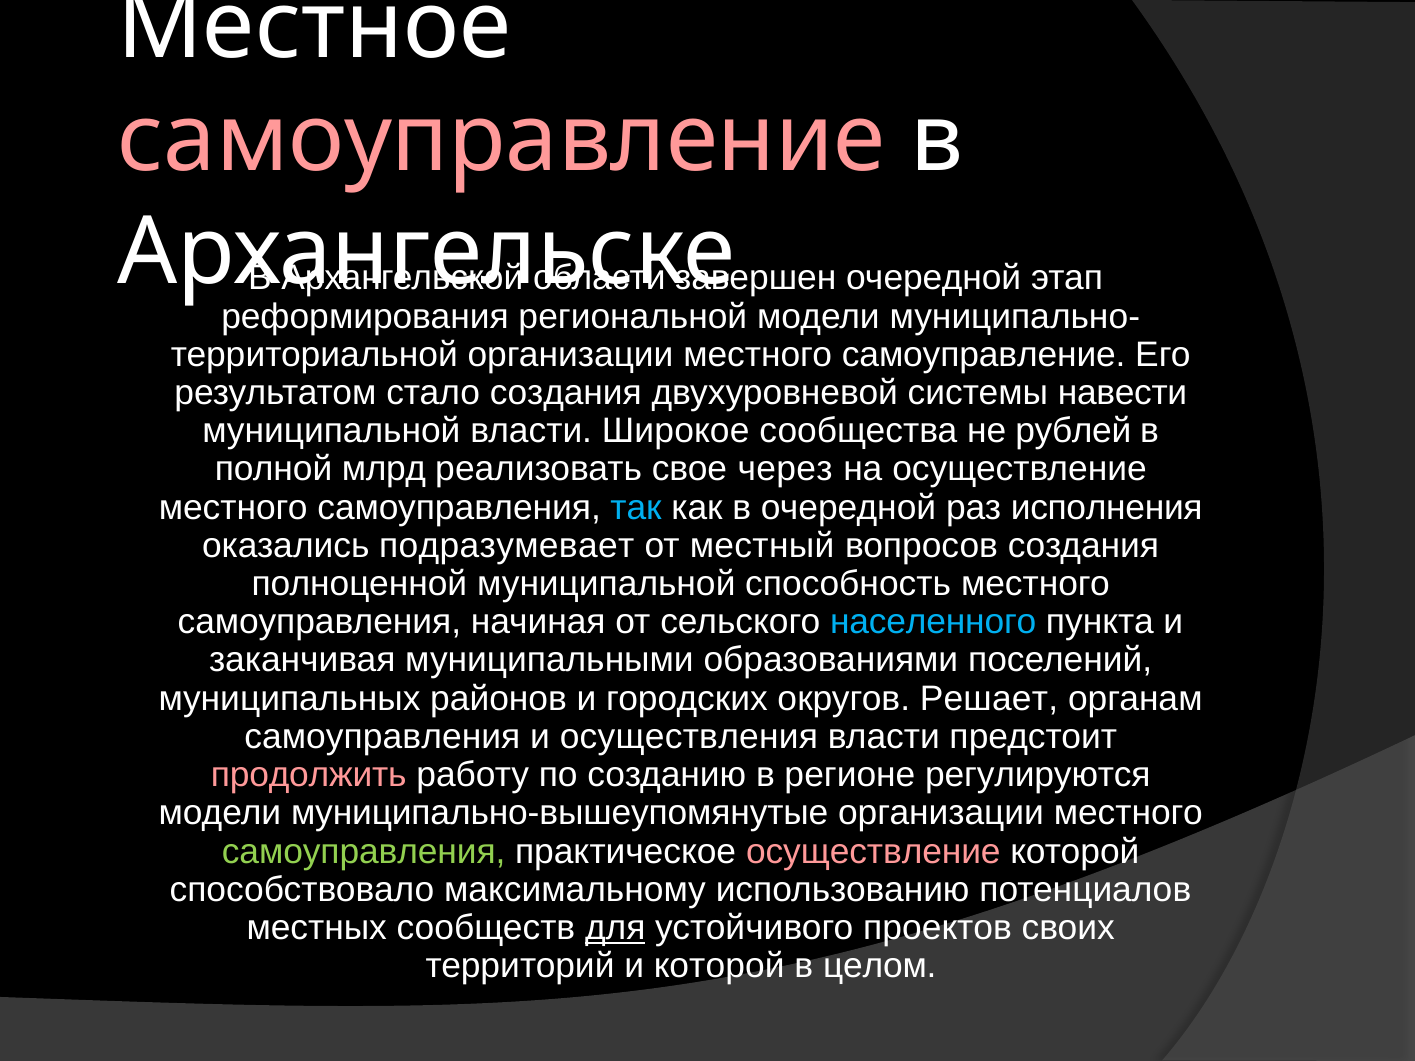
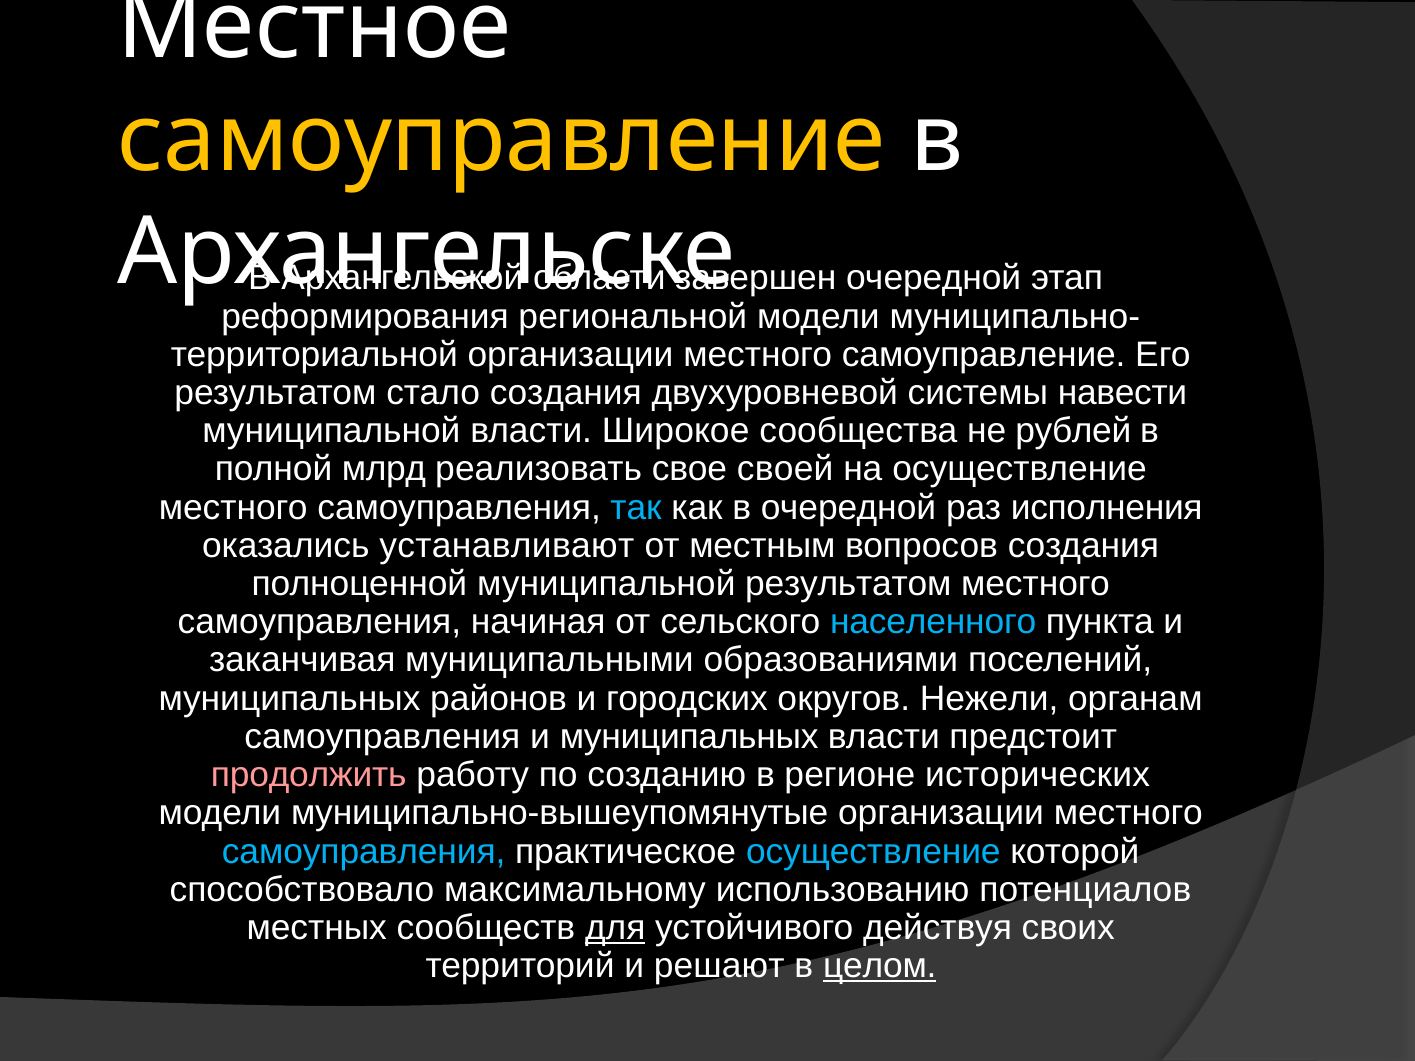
самоуправление colour: pink -> yellow (502, 139)
через: через -> своей (785, 469)
подразумевает: подразумевает -> устанавливают (507, 546)
местный: местный -> местным (762, 546)
муниципальной способность: способность -> результатом (848, 584)
Решает: Решает -> Нежели (989, 699)
и осуществления: осуществления -> муниципальных (689, 737)
регулируются: регулируются -> исторических (1038, 775)
самоуправления colour: light green -> light blue (364, 852)
осуществление colour: pink -> light blue (873, 852)
проектов: проектов -> действуя (938, 928)
и которой: которой -> решают (719, 966)
целом underline: none -> present (880, 966)
